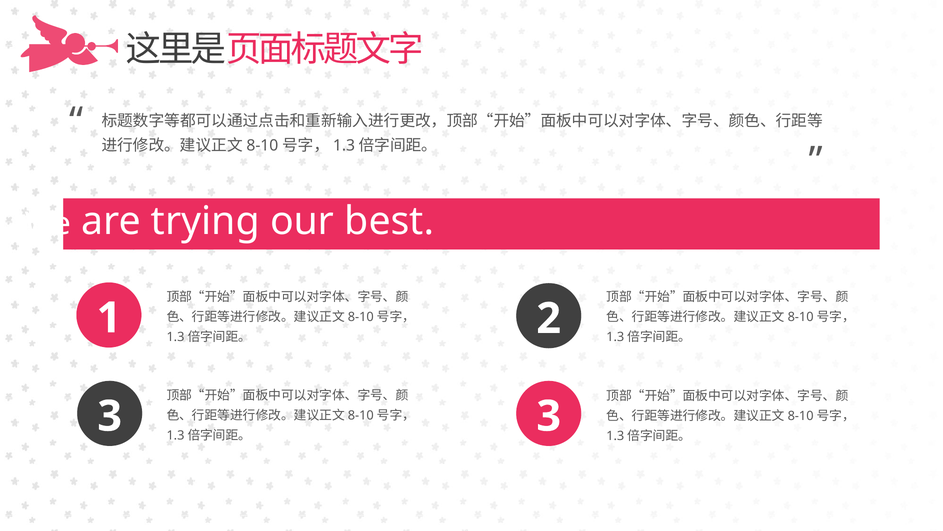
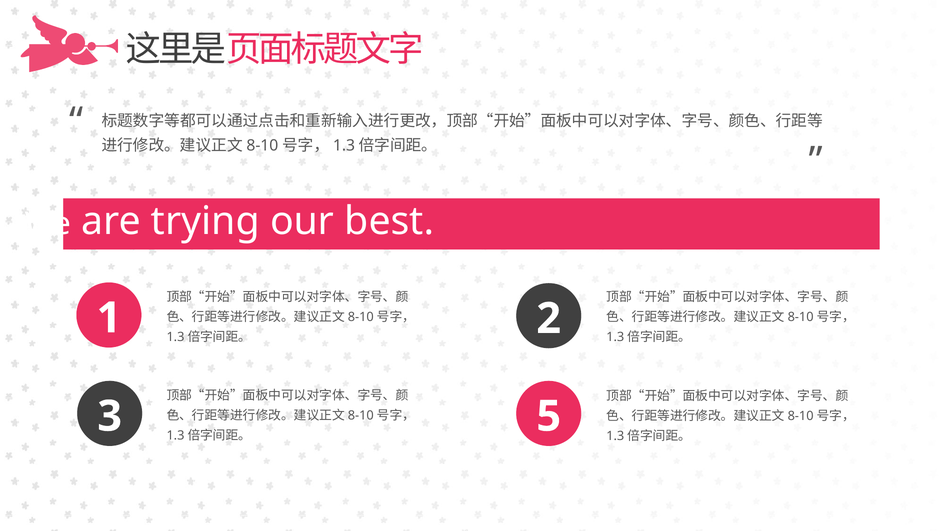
3 3: 3 -> 5 (549, 416)
